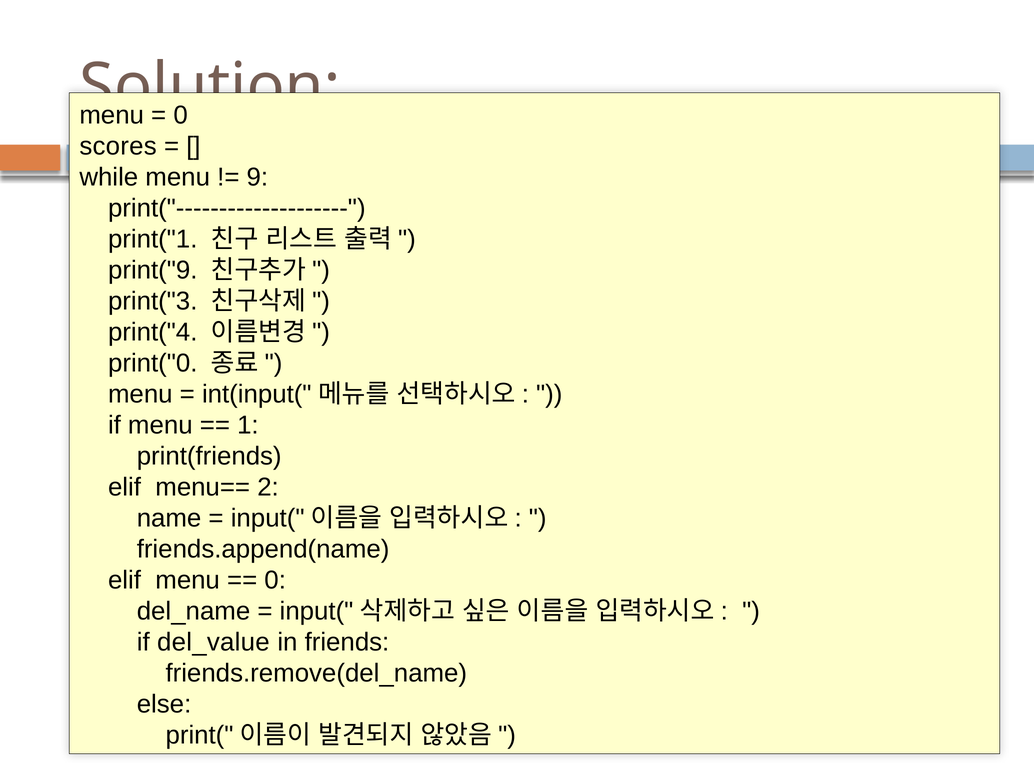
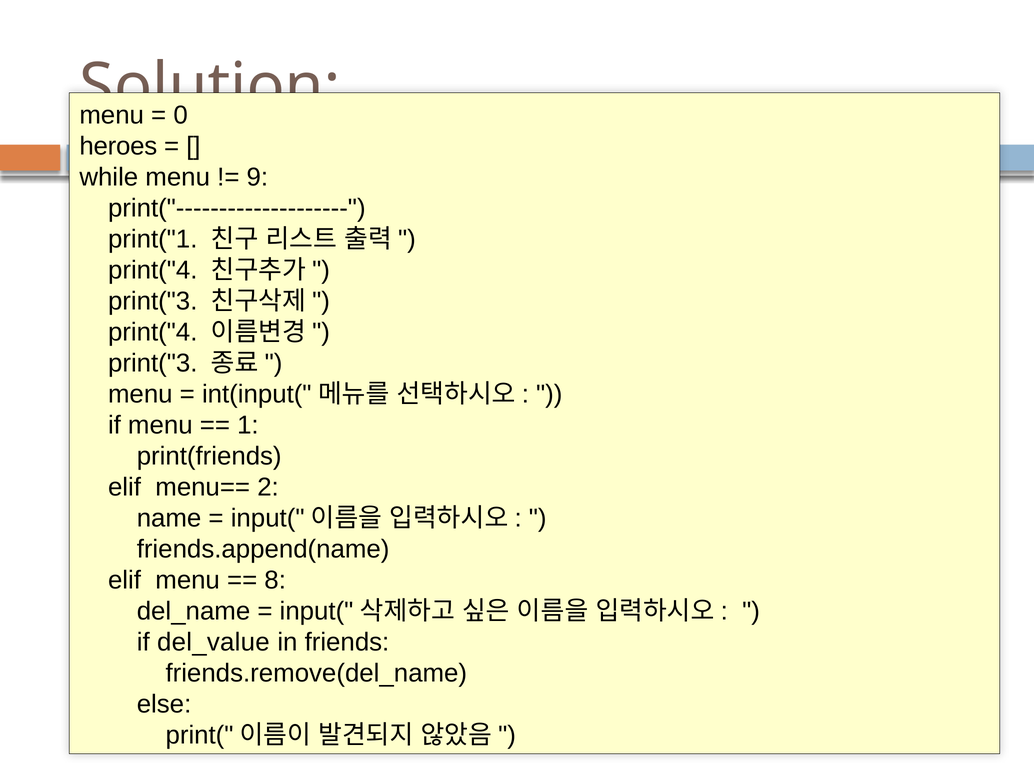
scores: scores -> heroes (118, 146)
print("9: print("9 -> print("4 (153, 270)
print("0: print("0 -> print("3 (153, 363)
0: 0 -> 8 (275, 580)
